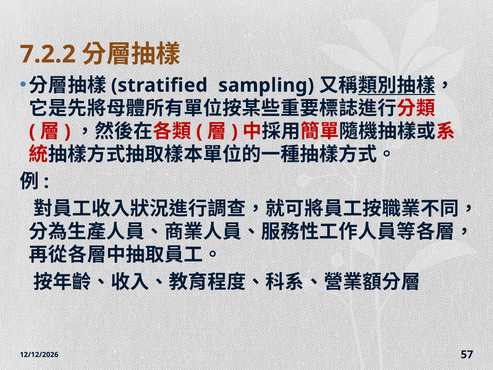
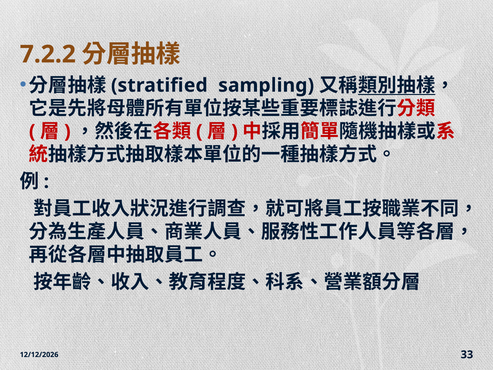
57: 57 -> 33 (467, 354)
